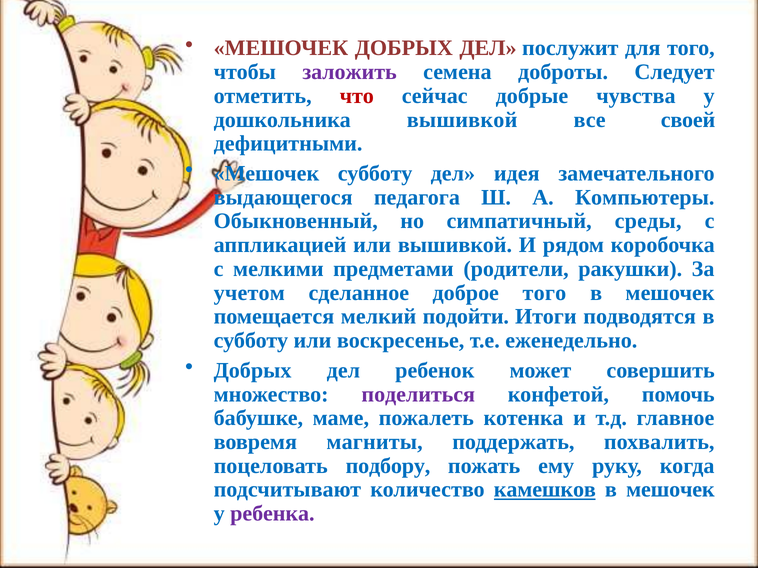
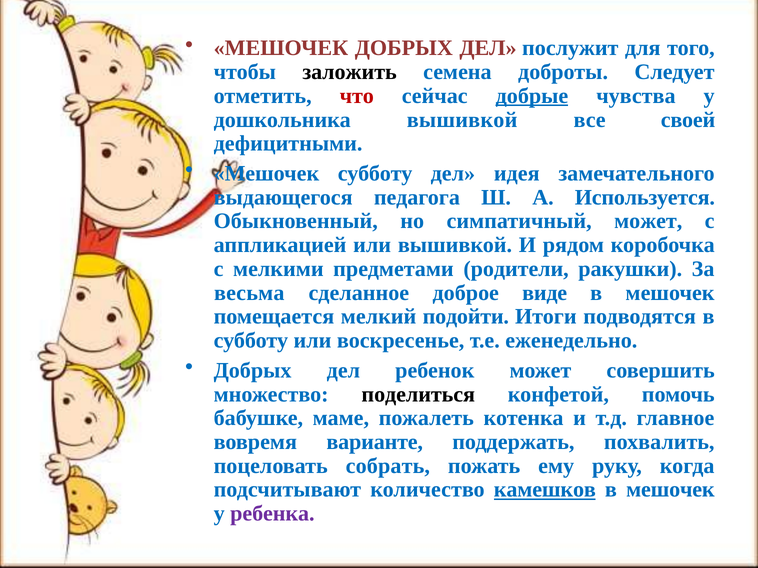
заложить colour: purple -> black (350, 72)
добрые underline: none -> present (532, 96)
Компьютеры: Компьютеры -> Используется (645, 198)
симпатичный среды: среды -> может (648, 221)
учетом: учетом -> весьма (249, 293)
доброе того: того -> виде (545, 293)
поделиться colour: purple -> black (418, 395)
магниты: магниты -> варианте (375, 442)
подбору: подбору -> собрать (388, 466)
